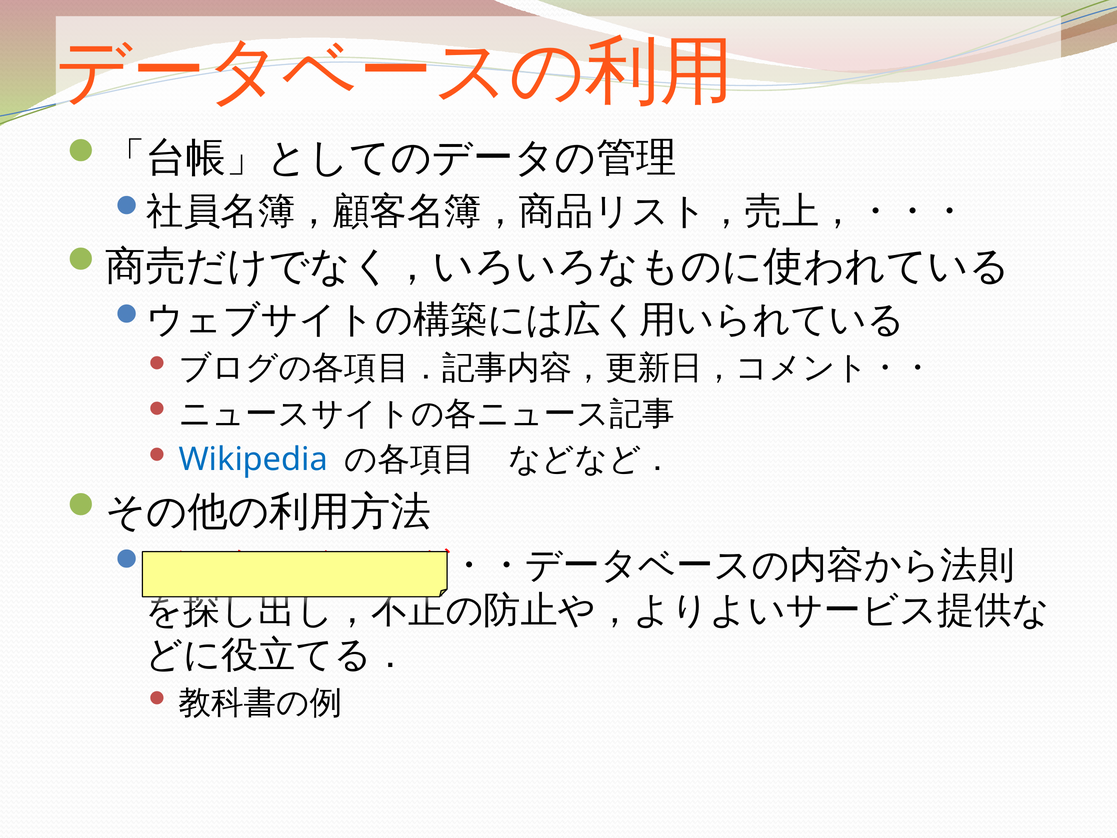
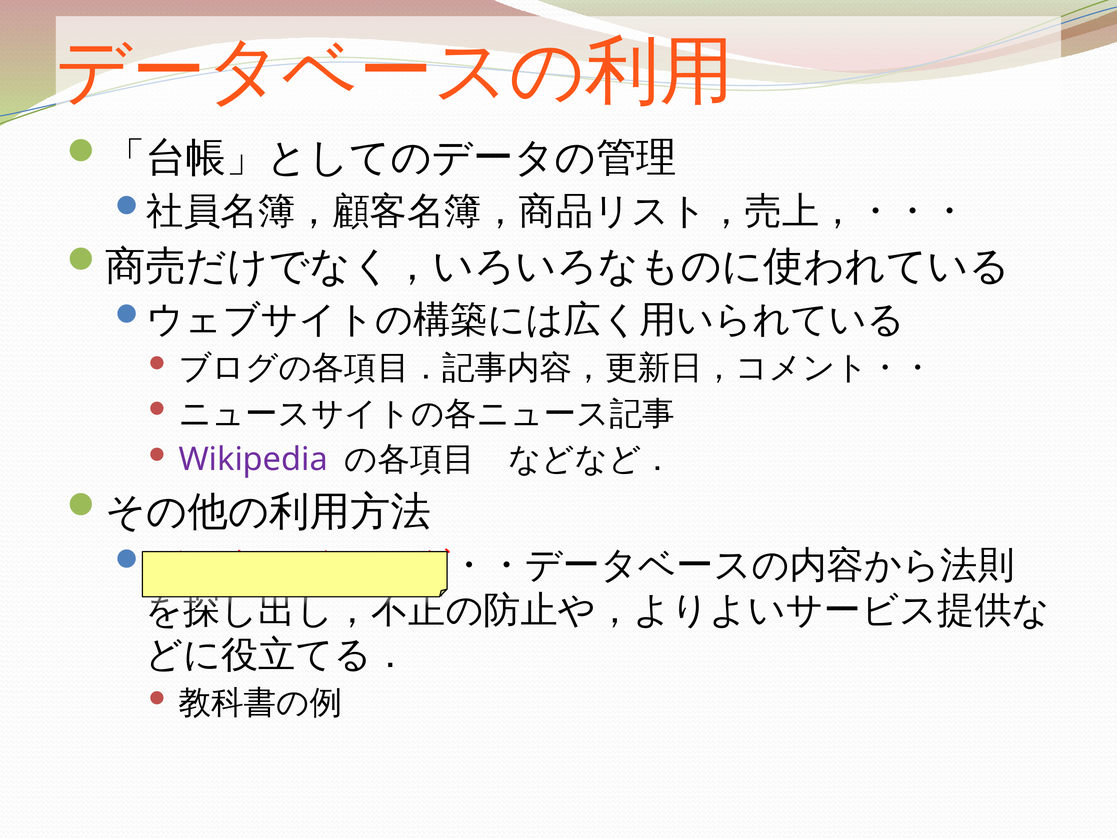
Wikipedia colour: blue -> purple (253, 459)
